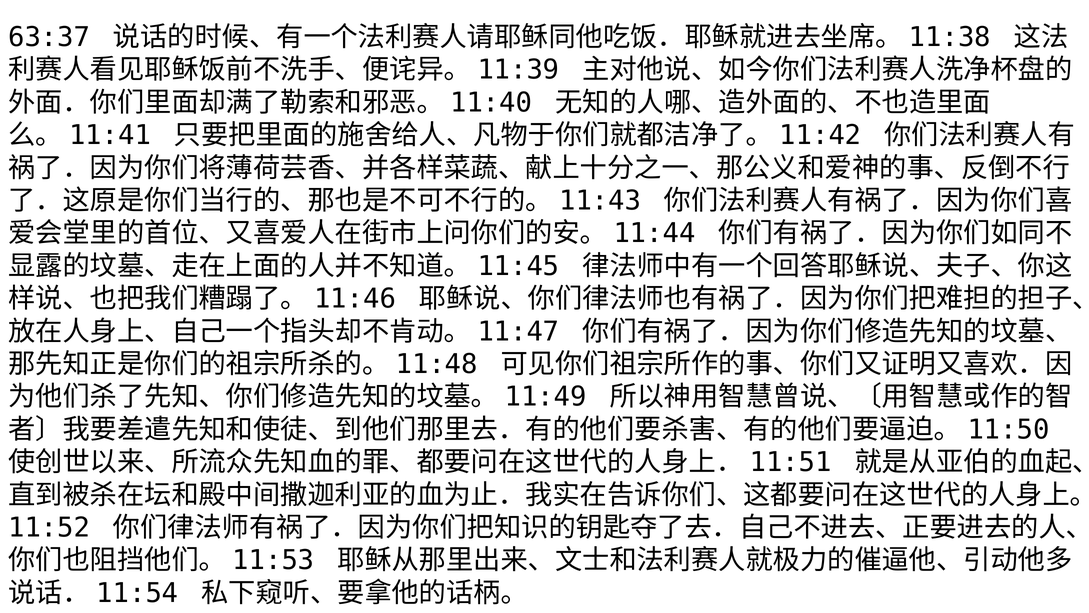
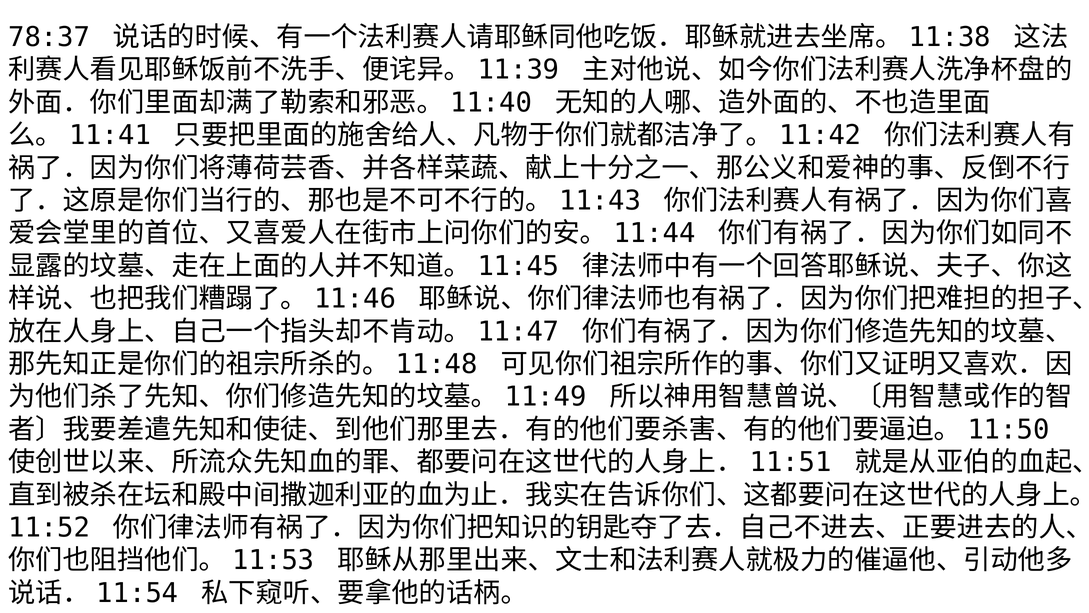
63:37: 63:37 -> 78:37 (49, 37)
